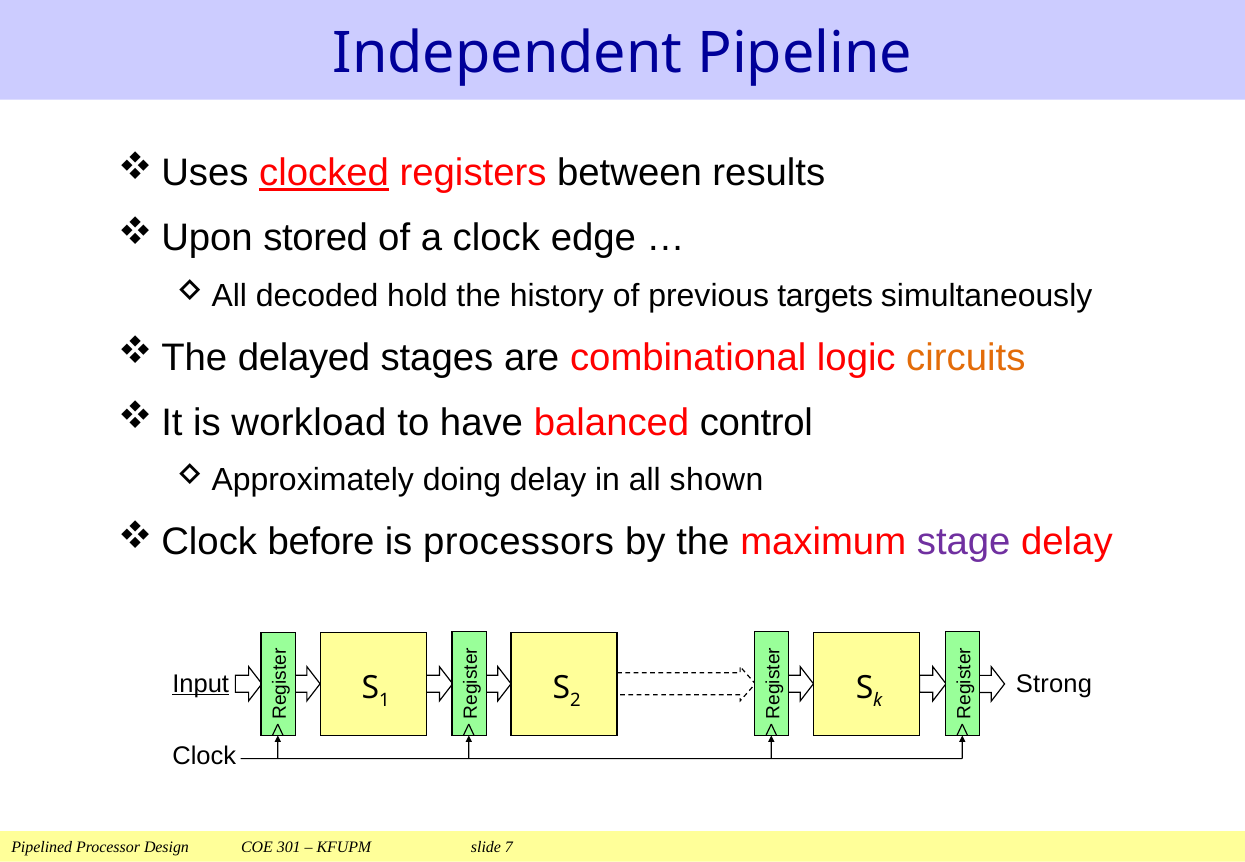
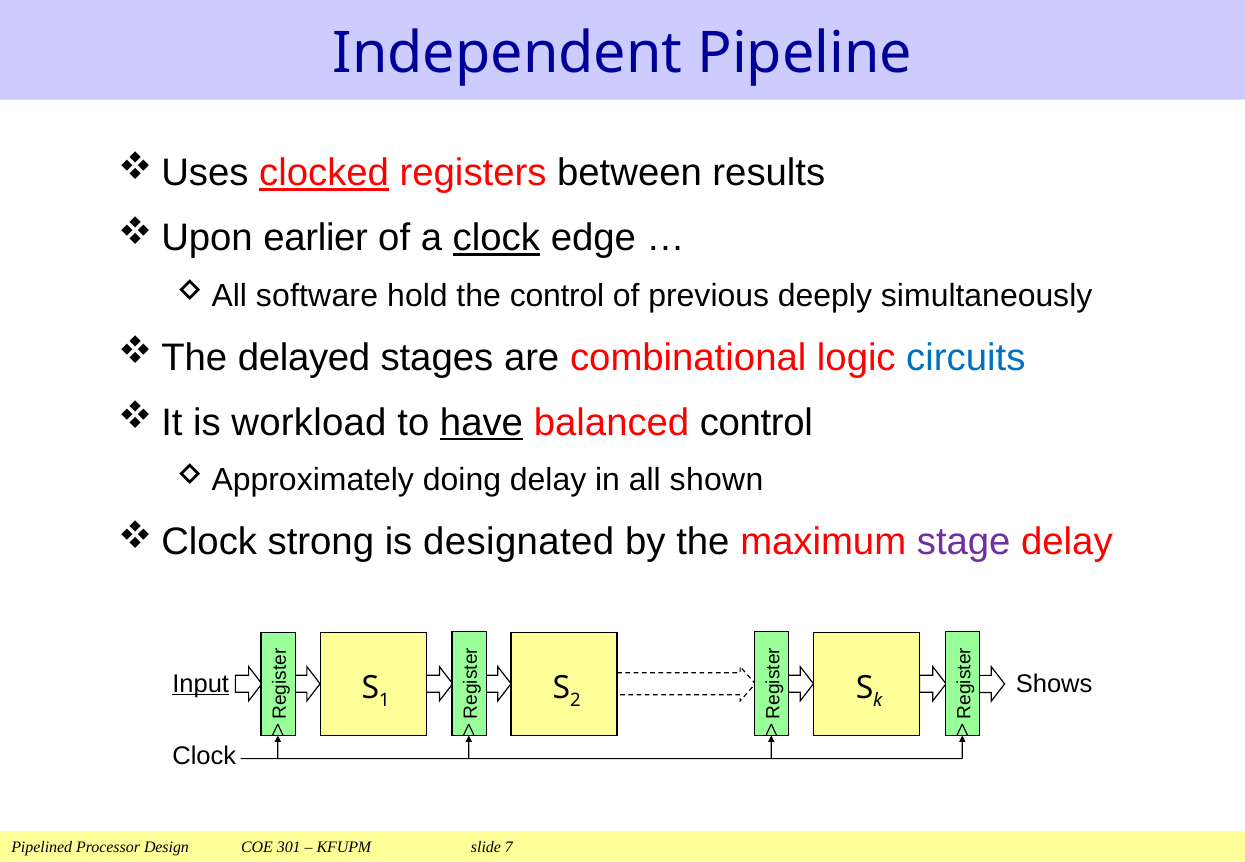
stored: stored -> earlier (316, 238)
clock underline: none -> present (496, 238)
decoded: decoded -> software (317, 296)
the history: history -> control (557, 296)
targets: targets -> deeply (825, 296)
circuits colour: orange -> blue (966, 357)
have underline: none -> present (481, 422)
before: before -> strong (321, 542)
processors: processors -> designated (519, 542)
Strong: Strong -> Shows (1054, 684)
